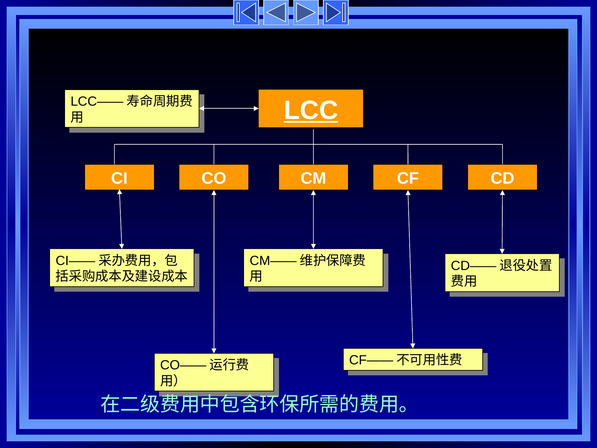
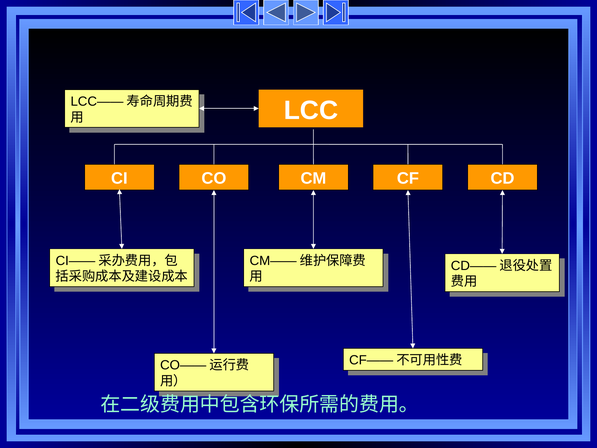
LCC underline: present -> none (311, 110)
